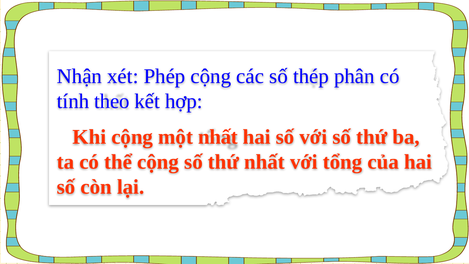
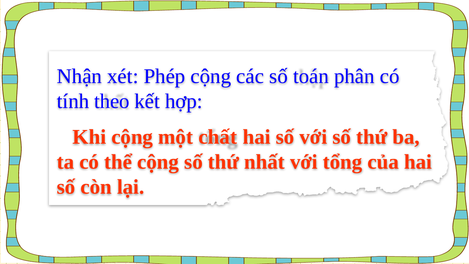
thép: thép -> toán (311, 76)
một nhất: nhất -> chất (218, 137)
